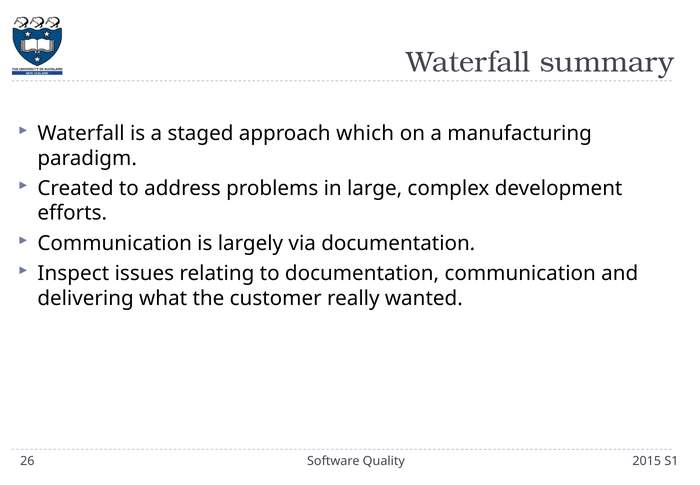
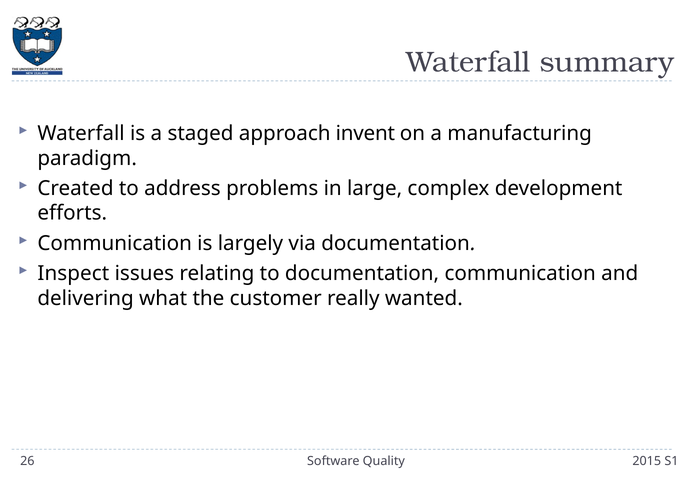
which: which -> invent (365, 133)
